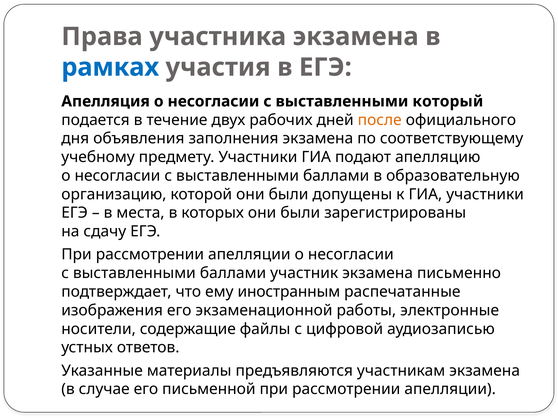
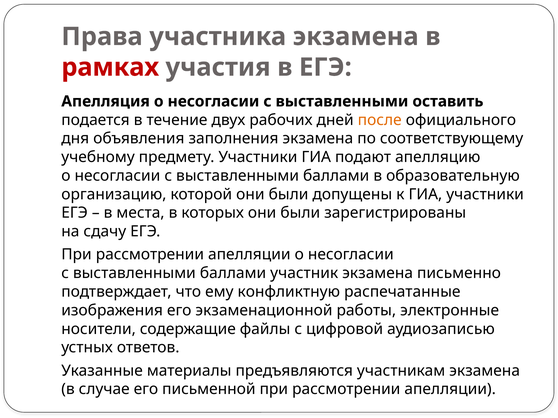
рамках colour: blue -> red (110, 67)
который: который -> оставить (448, 101)
иностранным: иностранным -> конфликтную (289, 292)
